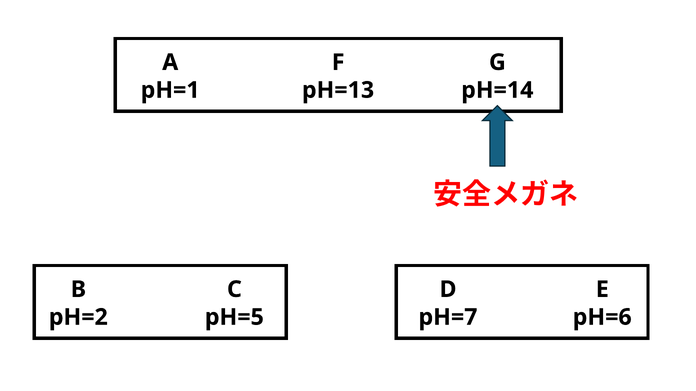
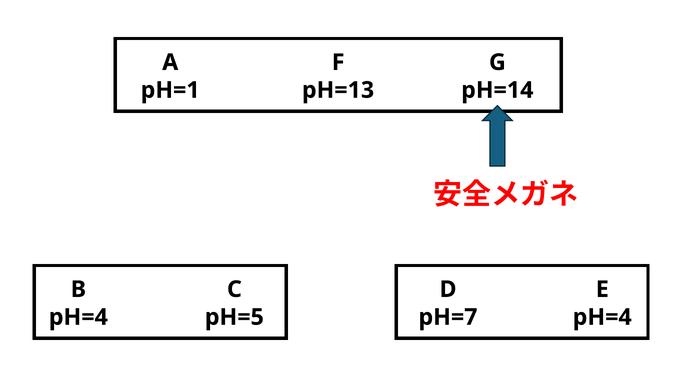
pH=2: pH=2 -> pH=4 (78, 318)
pH=6: pH=6 -> pH=4 (602, 318)
